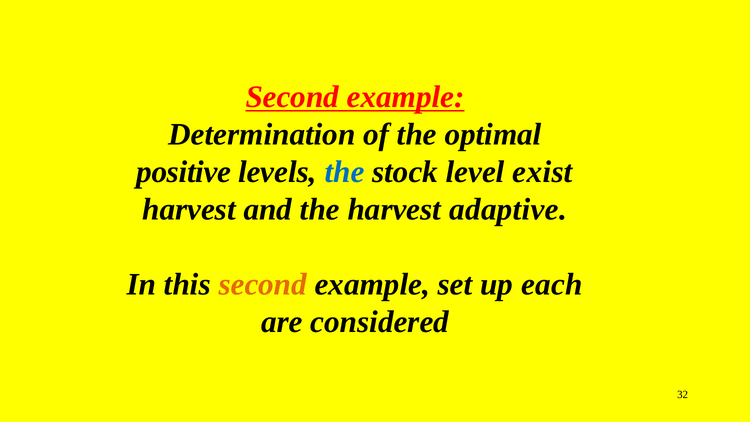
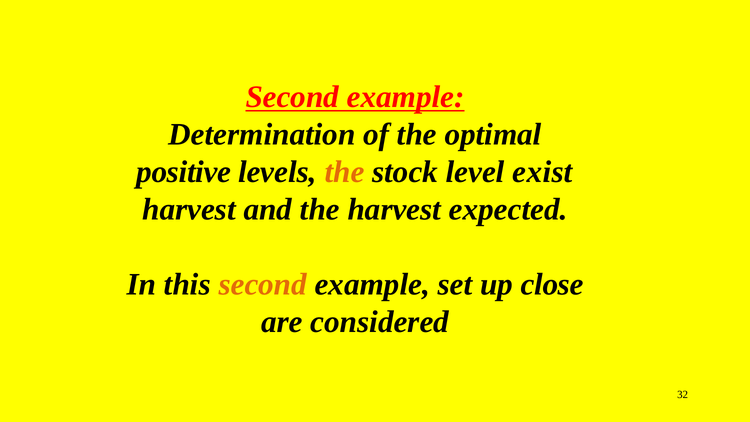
the colour: blue -> orange (344, 172)
adaptive: adaptive -> expected (508, 210)
each: each -> close (552, 285)
